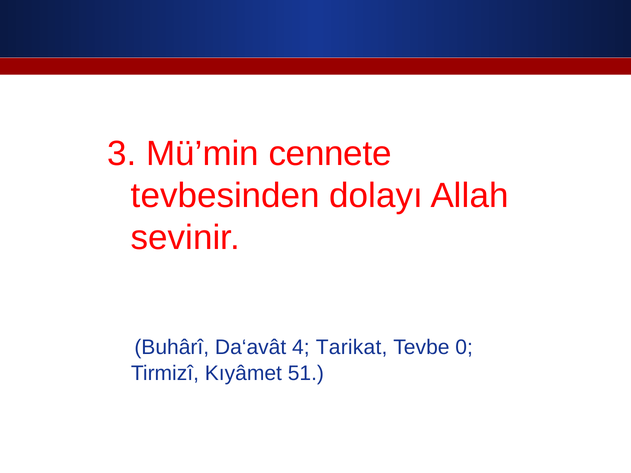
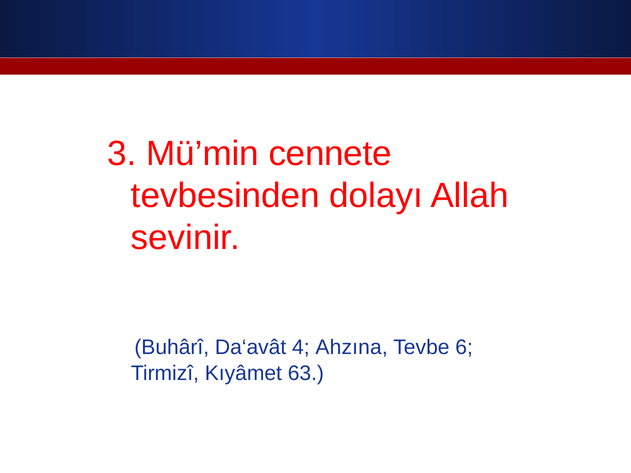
Tarikat: Tarikat -> Ahzına (352, 348)
0: 0 -> 6 (464, 348)
51: 51 -> 63 (306, 374)
